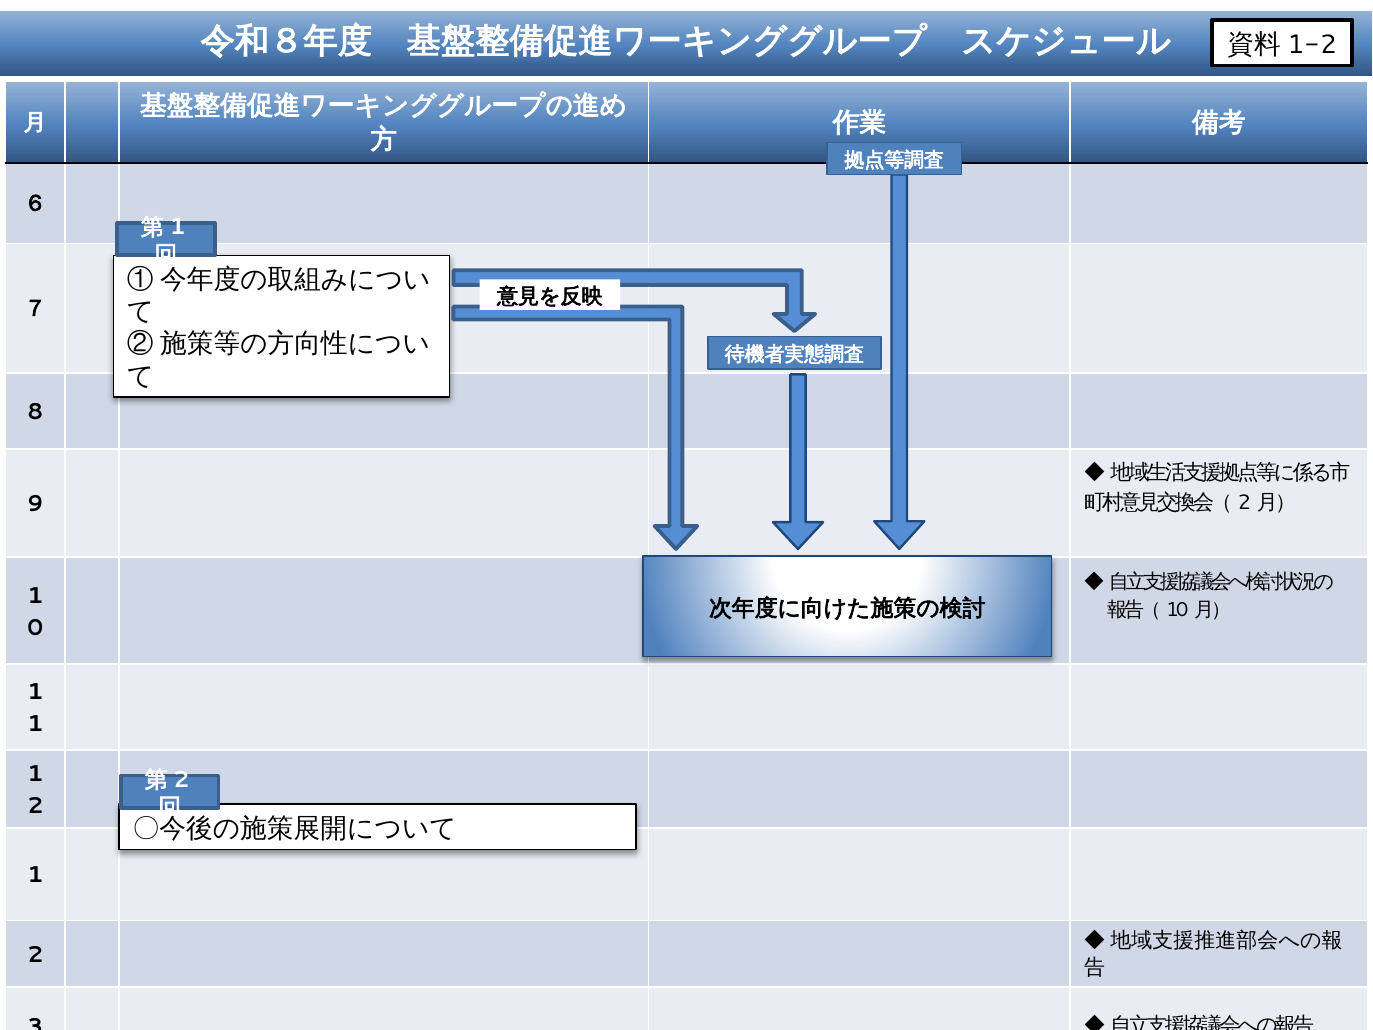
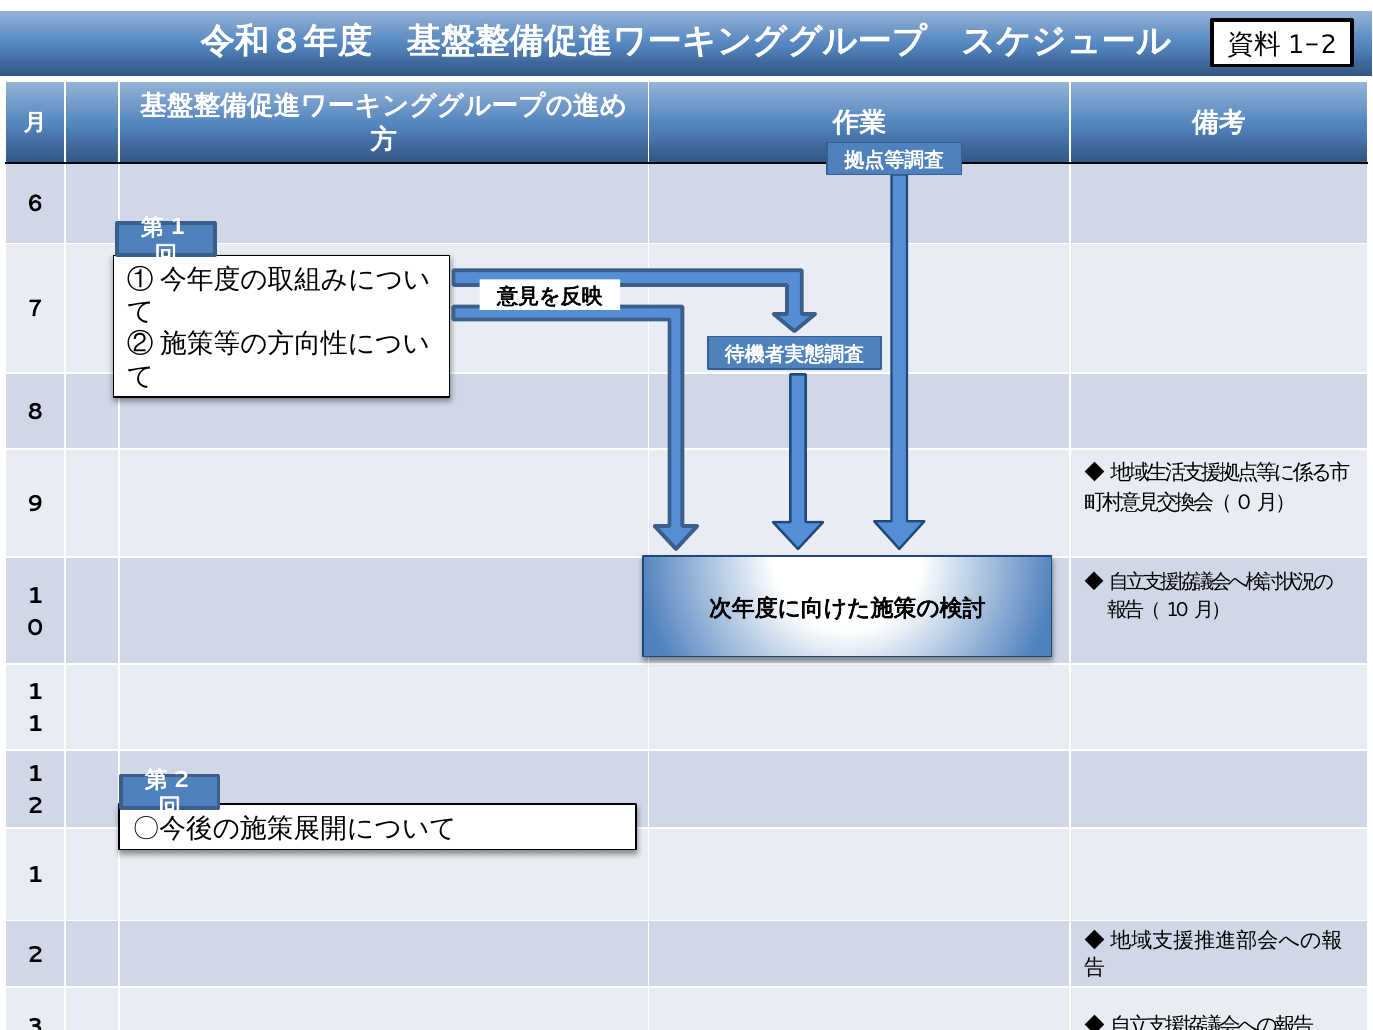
2: 2 -> 0 (1244, 502)
